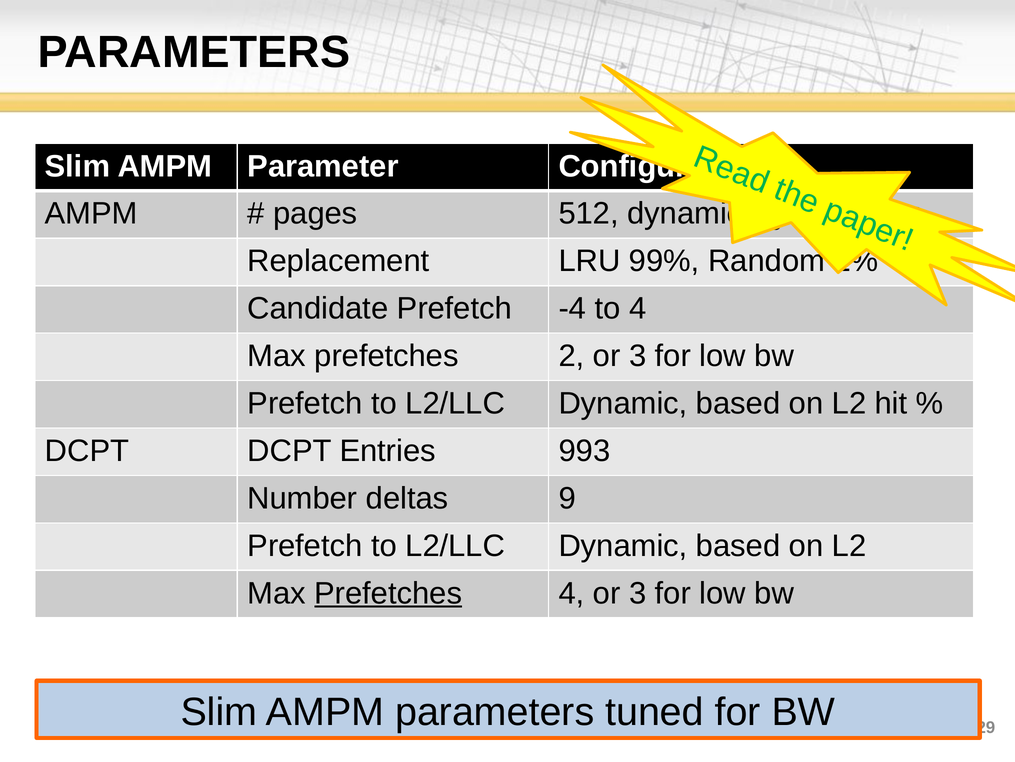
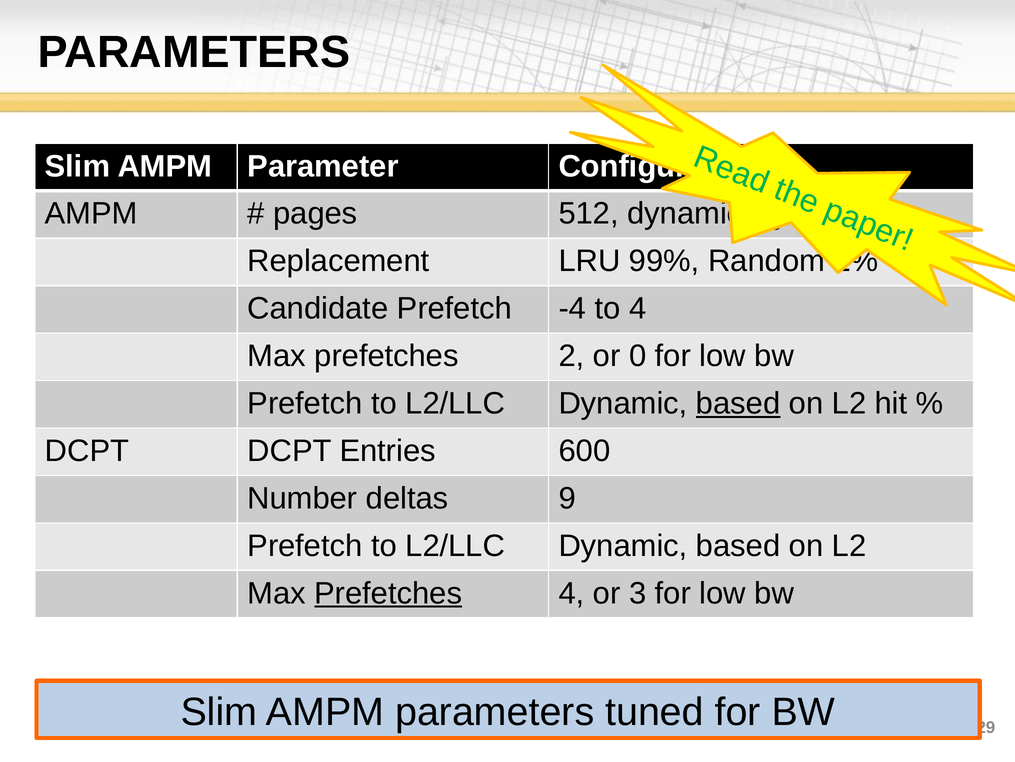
2 or 3: 3 -> 0 (638, 356)
based underline: none -> present (738, 403)
993: 993 -> 600 (584, 451)
